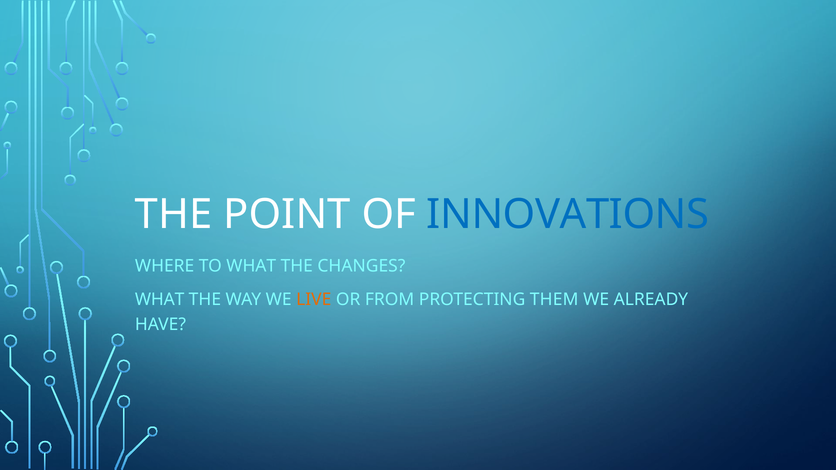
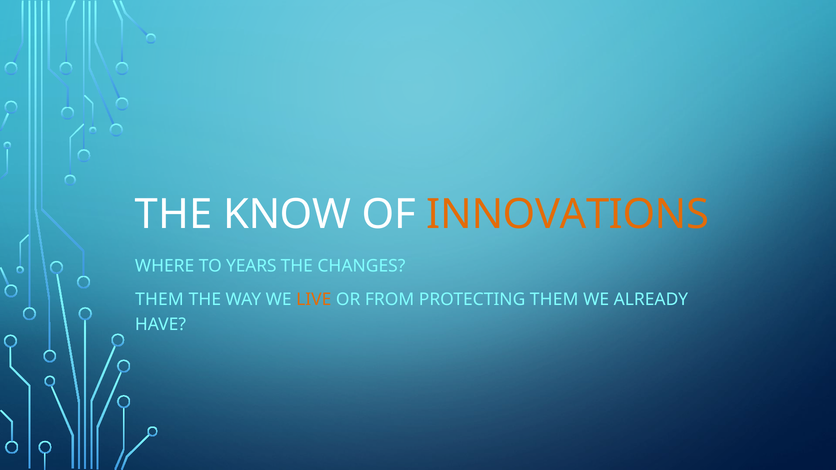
POINT: POINT -> KNOW (287, 215)
INNOVATIONS colour: blue -> orange (568, 215)
TO WHAT: WHAT -> YEARS (251, 266)
WHAT: WHAT -> THEM (159, 300)
